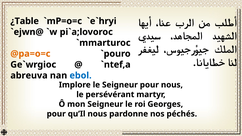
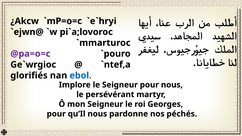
¿Table: ¿Table -> ¿Akcw (25, 21)
@pa=o=c colour: orange -> purple (30, 54)
abreuva: abreuva -> glorifiés (29, 76)
